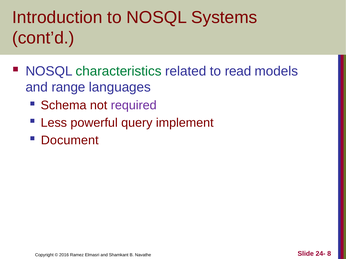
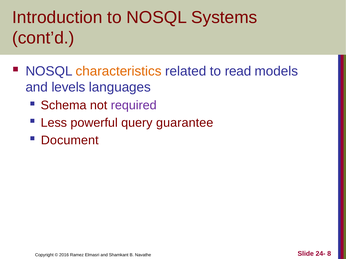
characteristics colour: green -> orange (119, 71)
range: range -> levels (68, 87)
implement: implement -> guarantee (185, 123)
